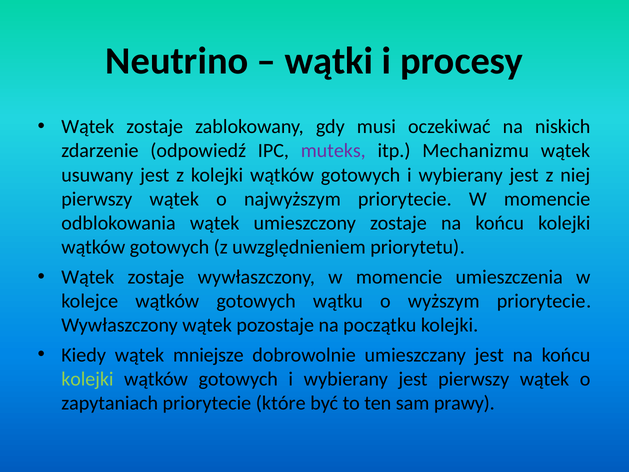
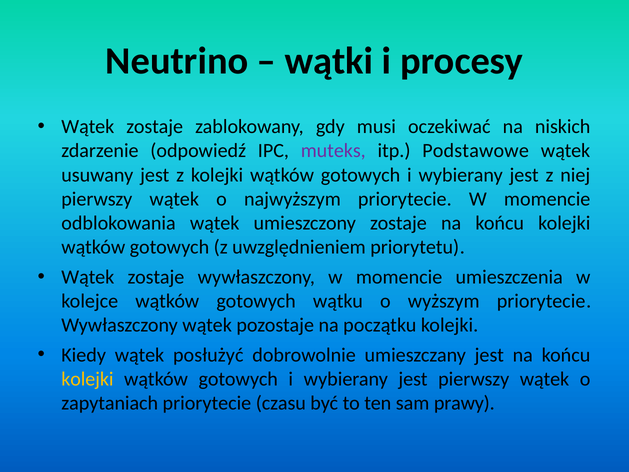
Mechanizmu: Mechanizmu -> Podstawowe (476, 151)
mniejsze: mniejsze -> posłużyć (208, 355)
kolejki colour: light green -> yellow (87, 379)
które: które -> czasu (281, 403)
